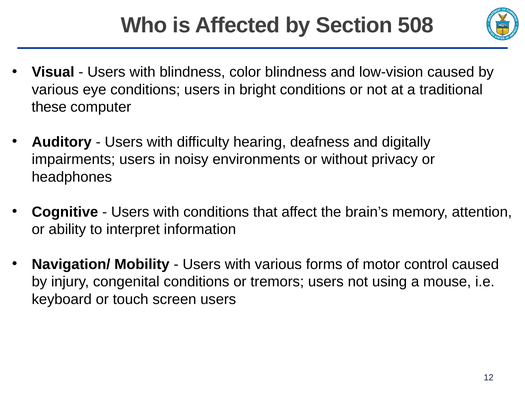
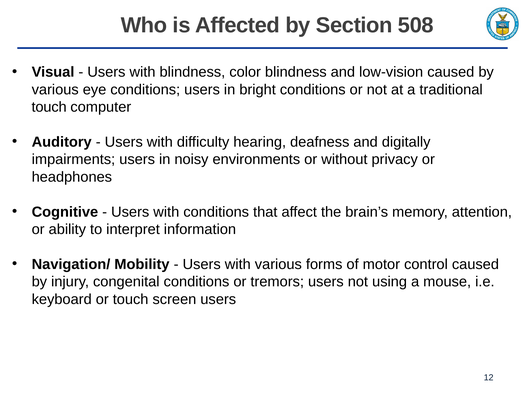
these: these -> touch (49, 107)
